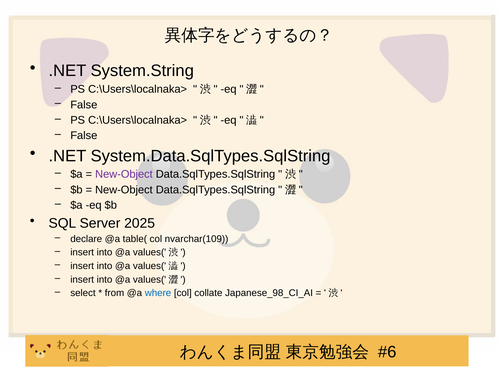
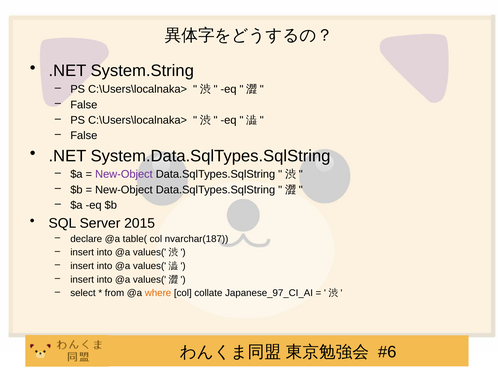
2025: 2025 -> 2015 (140, 223)
nvarchar(109: nvarchar(109 -> nvarchar(187 (197, 239)
where colour: blue -> orange (158, 293)
Japanese_98_CI_AI: Japanese_98_CI_AI -> Japanese_97_CI_AI (269, 293)
